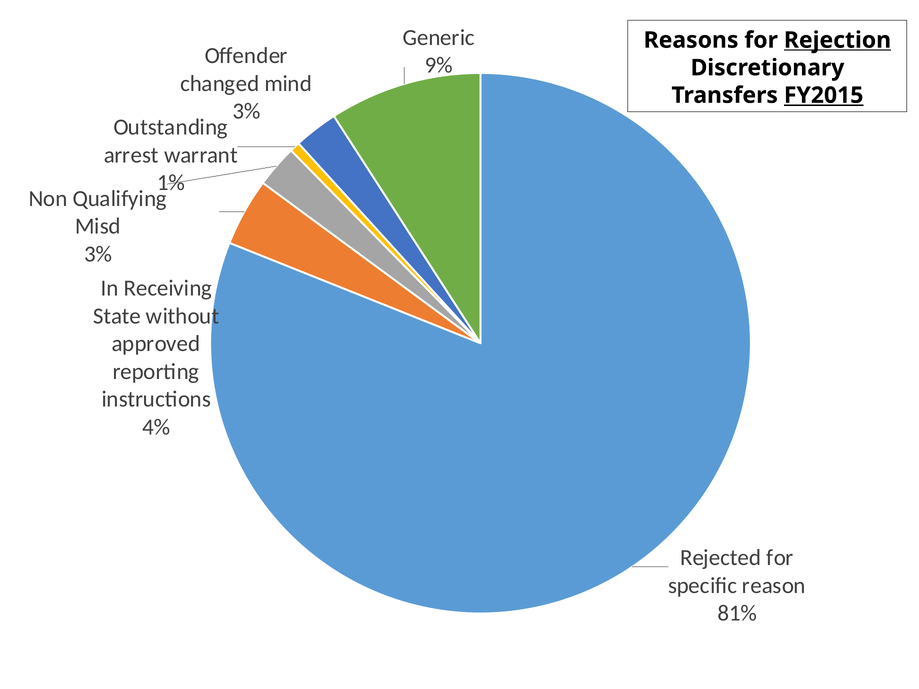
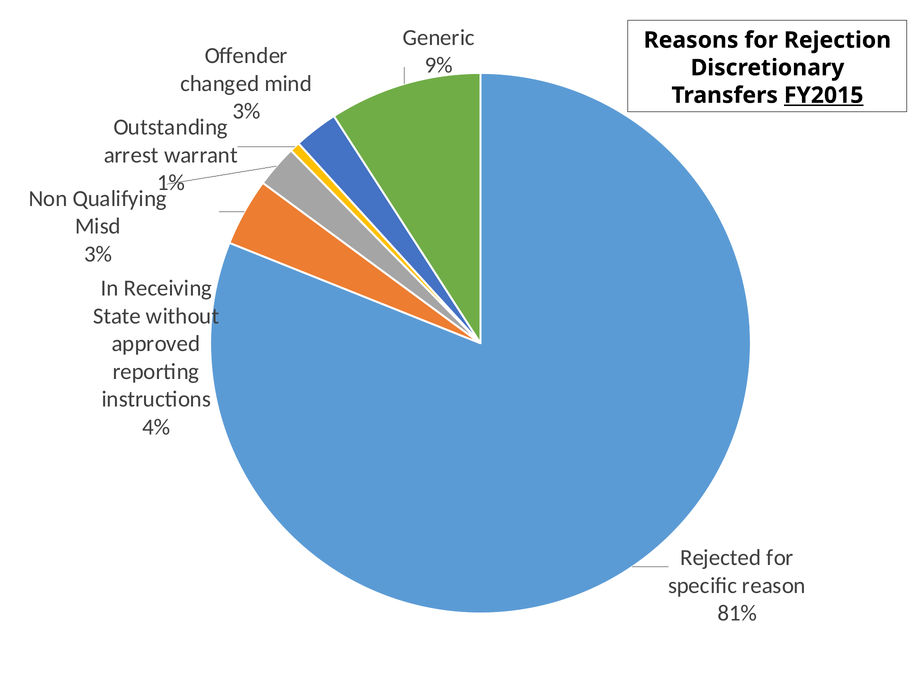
Rejection underline: present -> none (837, 40)
